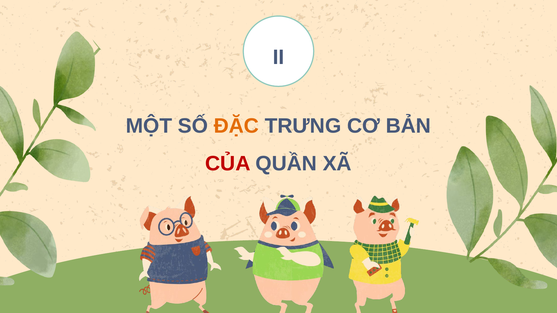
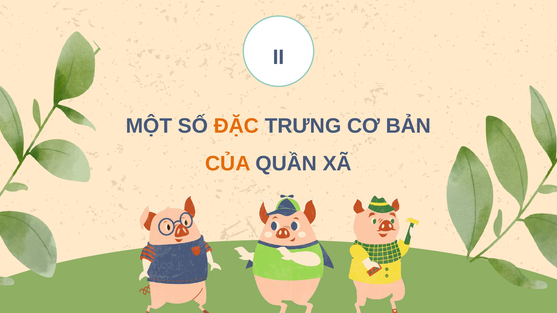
CỦA colour: red -> orange (228, 164)
